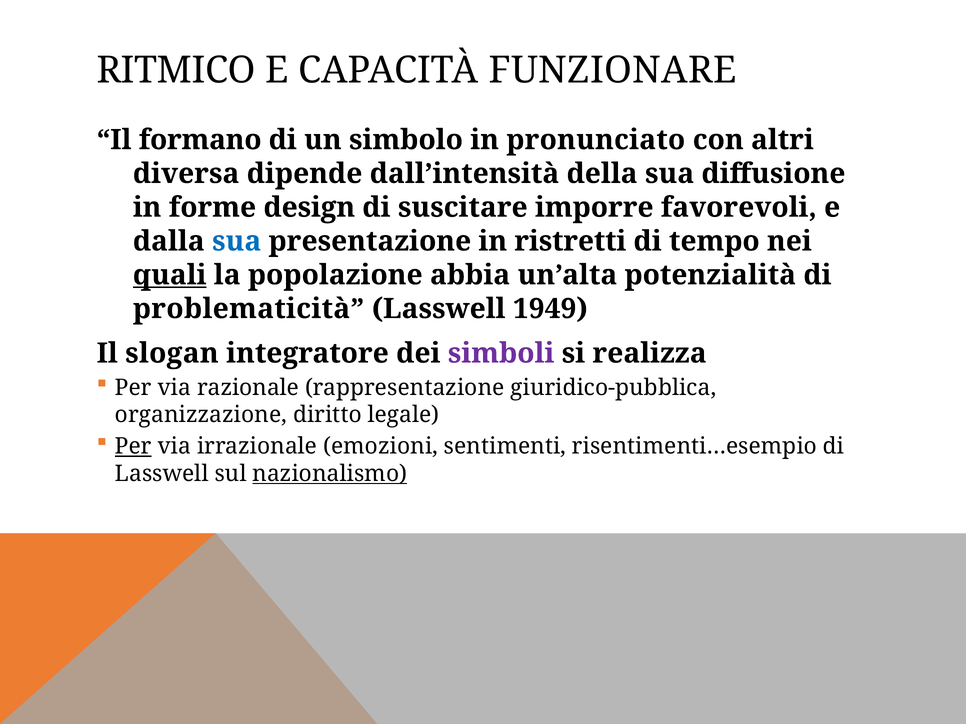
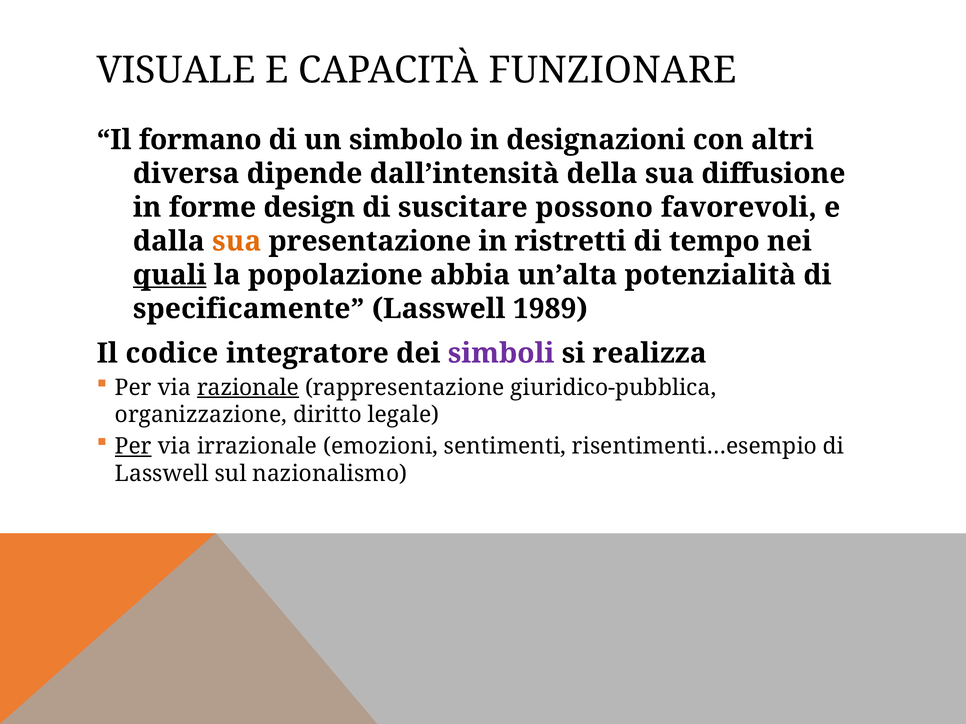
RITMICO: RITMICO -> VISUALE (176, 70)
pronunciato: pronunciato -> designazioni (596, 140)
imporre: imporre -> possono (594, 208)
sua colour: blue -> orange (237, 241)
problematicità: problematicità -> specificamente (249, 309)
1949: 1949 -> 1989 (550, 309)
slogan: slogan -> codice (172, 354)
razionale underline: none -> present (248, 388)
nazionalismo underline: present -> none (330, 474)
